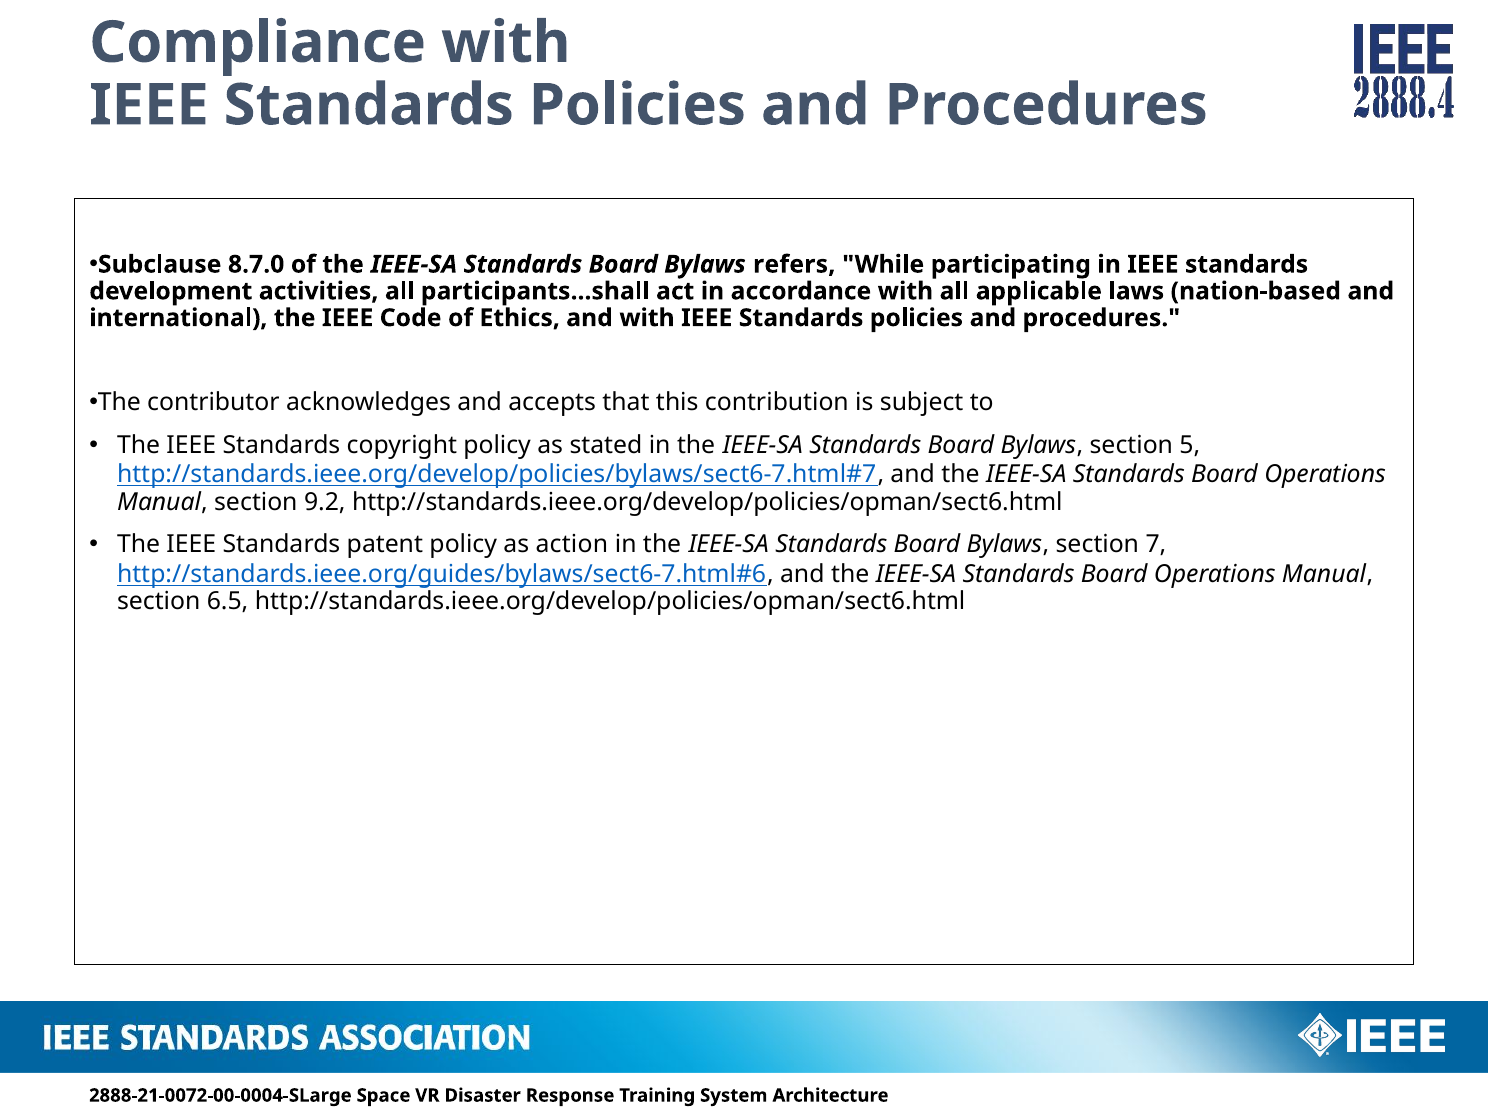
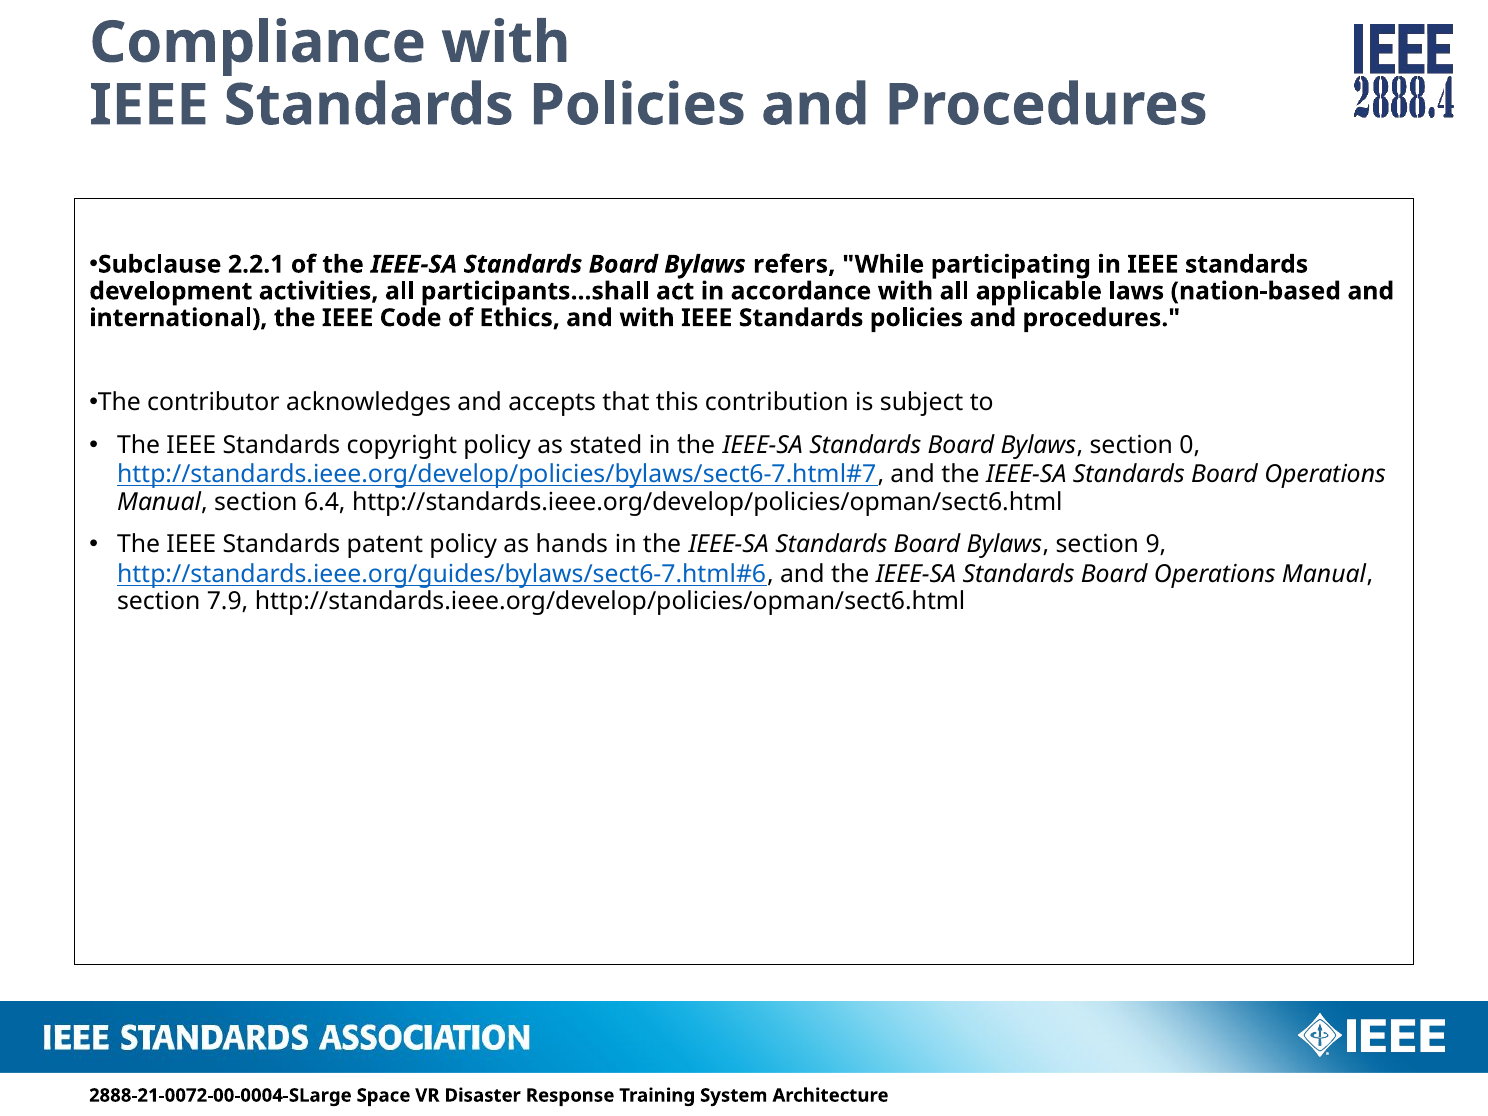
8.7.0: 8.7.0 -> 2.2.1 (256, 264)
5: 5 -> 0 (1190, 445)
9.2: 9.2 -> 6.4 (325, 502)
action: action -> hands (572, 544)
7: 7 -> 9 (1156, 544)
6.5: 6.5 -> 7.9 (228, 601)
